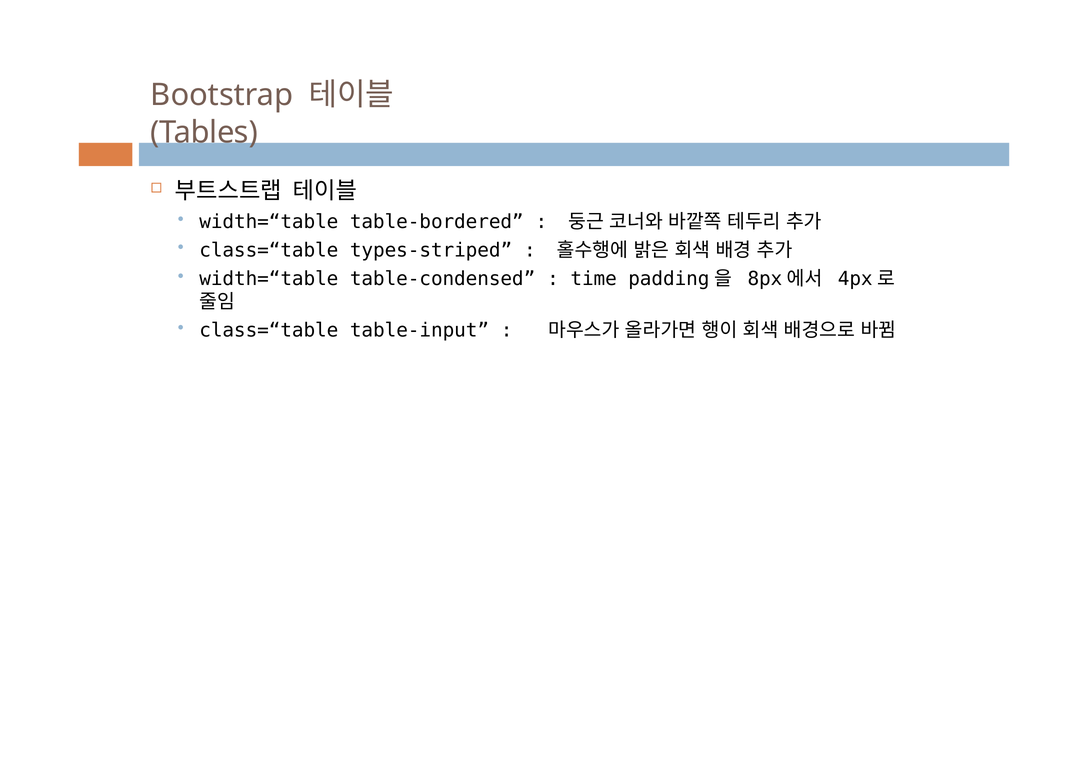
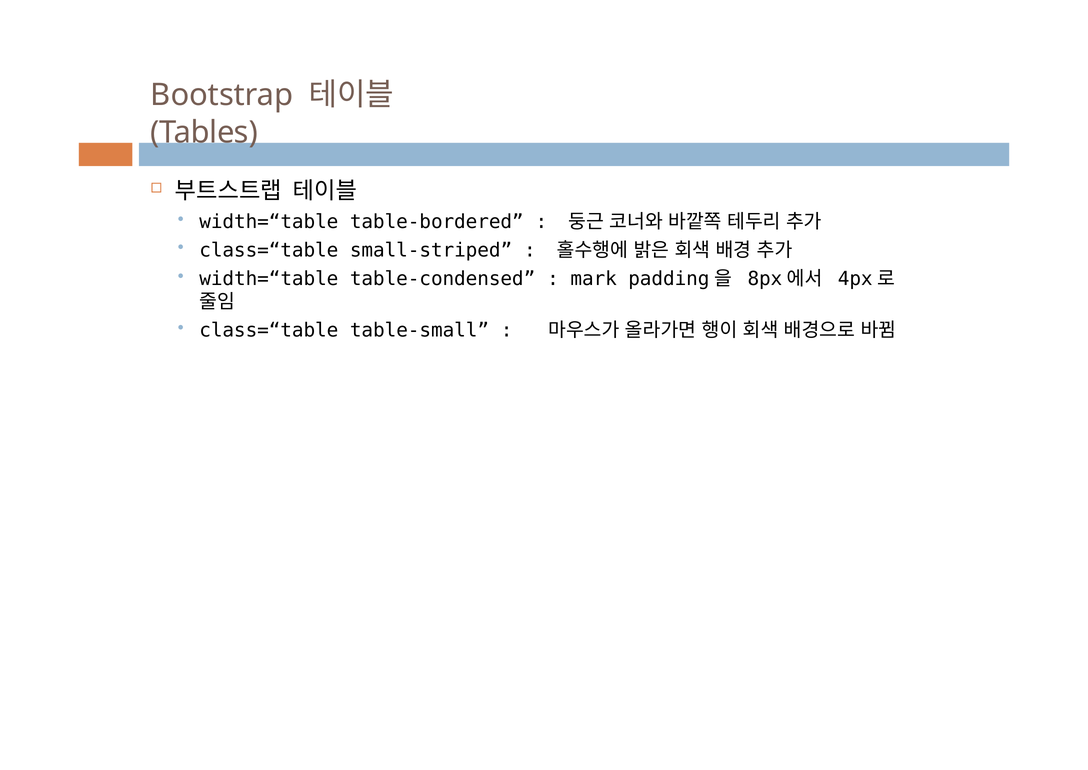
types‐striped: types‐striped -> small‐striped (431, 250)
time: time -> mark (594, 279)
table‐input: table‐input -> table‐small (419, 330)
